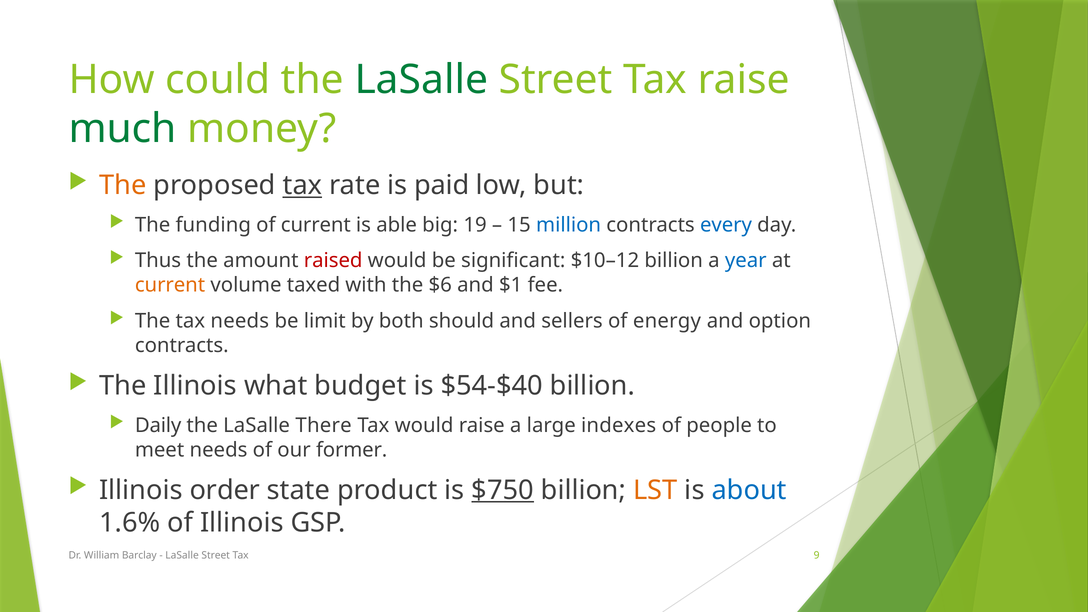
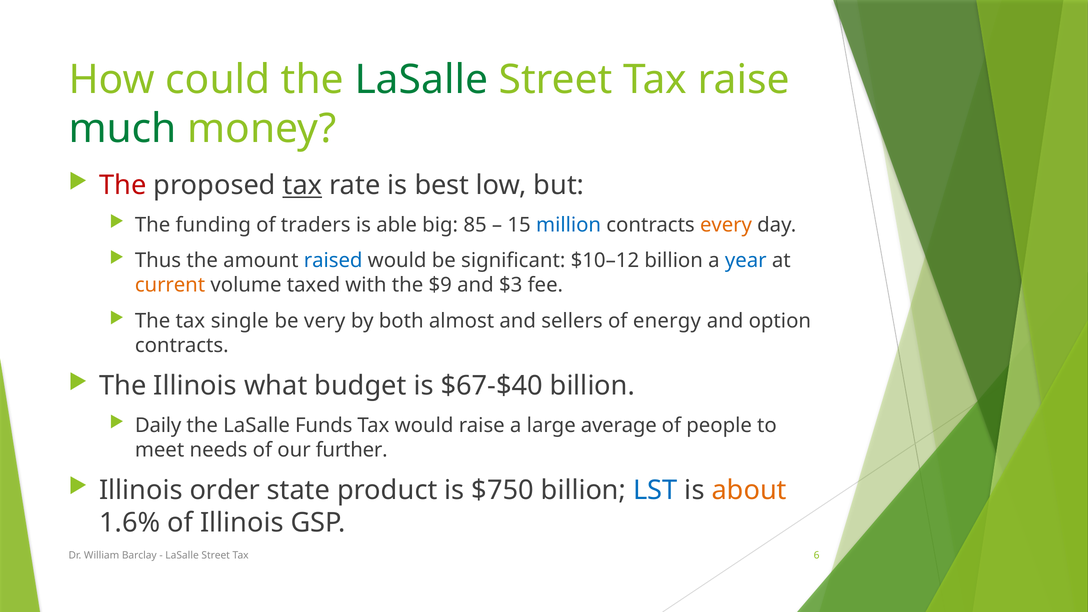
The colour: orange -> red (123, 186)
paid: paid -> best (442, 186)
of current: current -> traders (316, 225)
19: 19 -> 85 (475, 225)
every colour: blue -> orange (726, 225)
raised colour: red -> blue (333, 261)
$6: $6 -> $9 (440, 285)
$1: $1 -> $3 (511, 285)
tax needs: needs -> single (240, 321)
limit: limit -> very (325, 321)
should: should -> almost (462, 321)
$54-$40: $54-$40 -> $67-$40 (492, 386)
There: There -> Funds (324, 425)
indexes: indexes -> average (619, 425)
former: former -> further (352, 450)
$750 underline: present -> none (503, 490)
LST colour: orange -> blue (655, 490)
about colour: blue -> orange (749, 490)
9: 9 -> 6 (817, 555)
